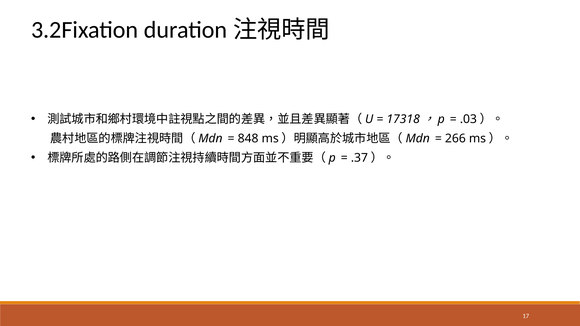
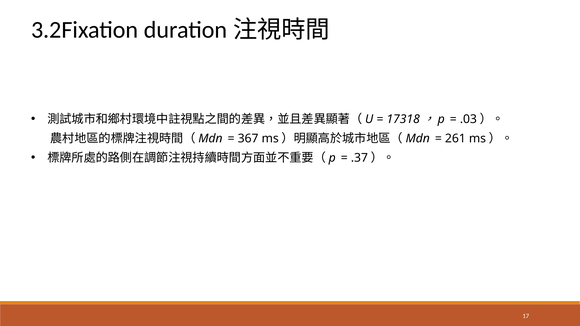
848: 848 -> 367 (248, 139)
266: 266 -> 261 (455, 139)
